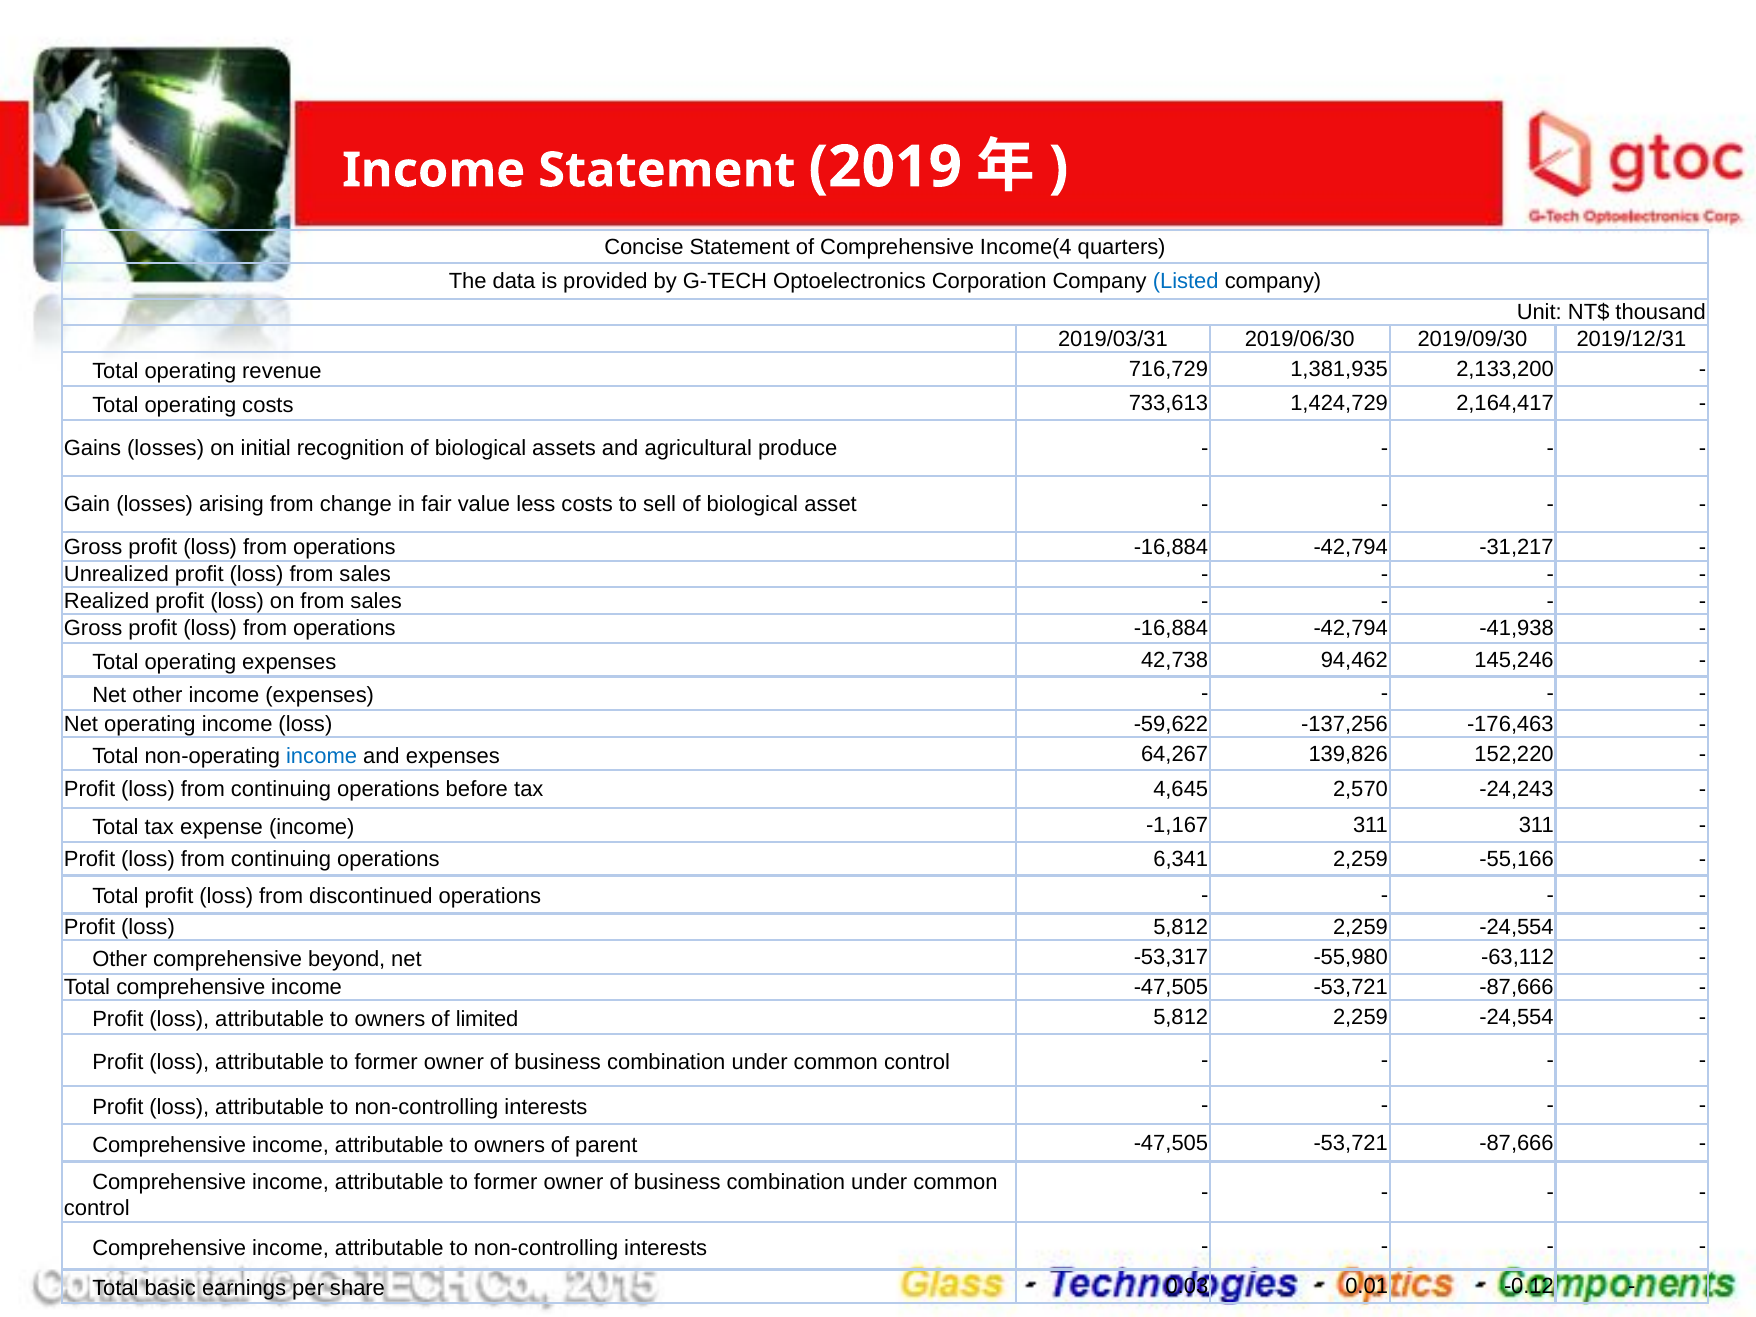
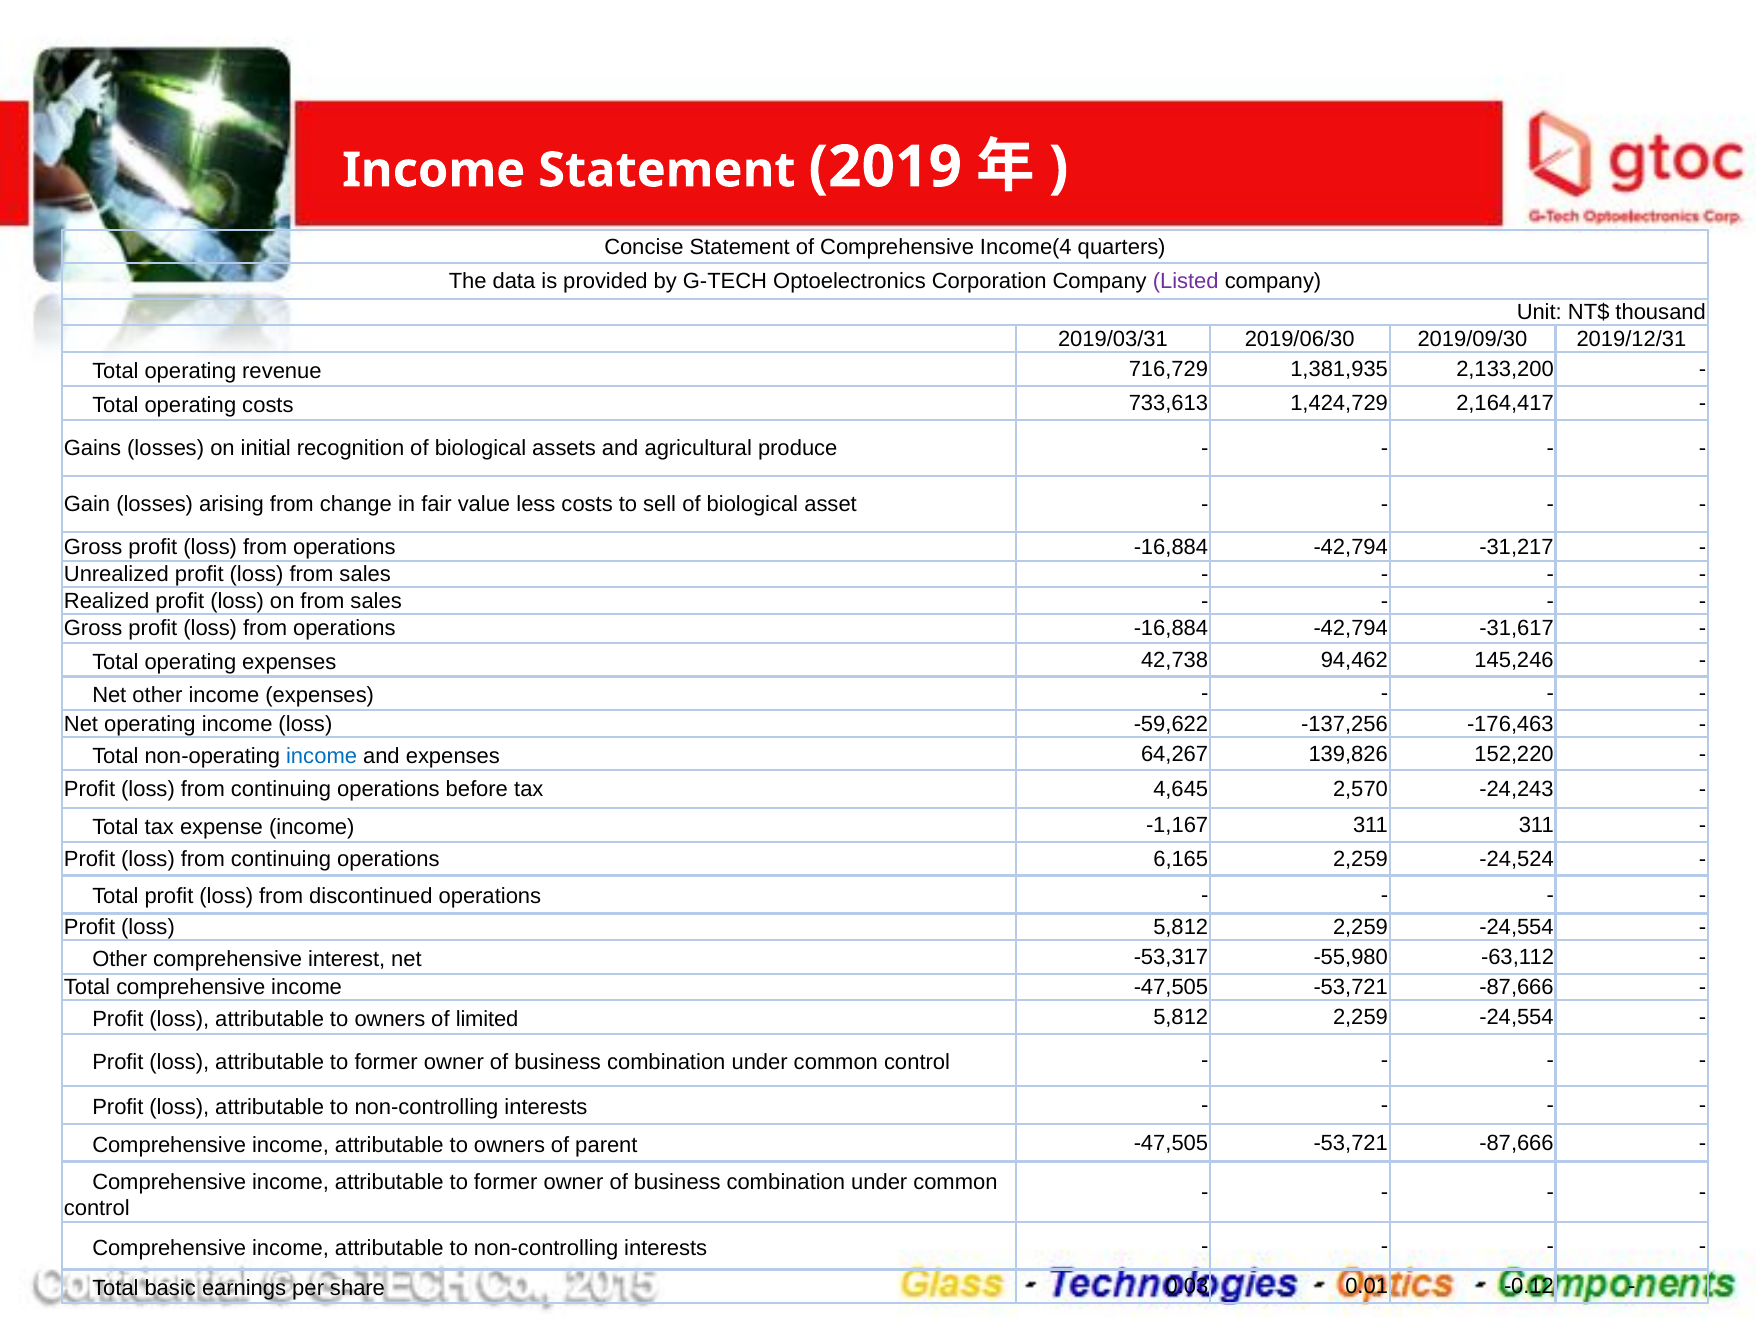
Listed colour: blue -> purple (1186, 281)
-41,938: -41,938 -> -31,617 (1517, 629)
6,341: 6,341 -> 6,165 (1181, 859)
-55,166: -55,166 -> -24,524 (1517, 859)
beyond: beyond -> interest (347, 959)
